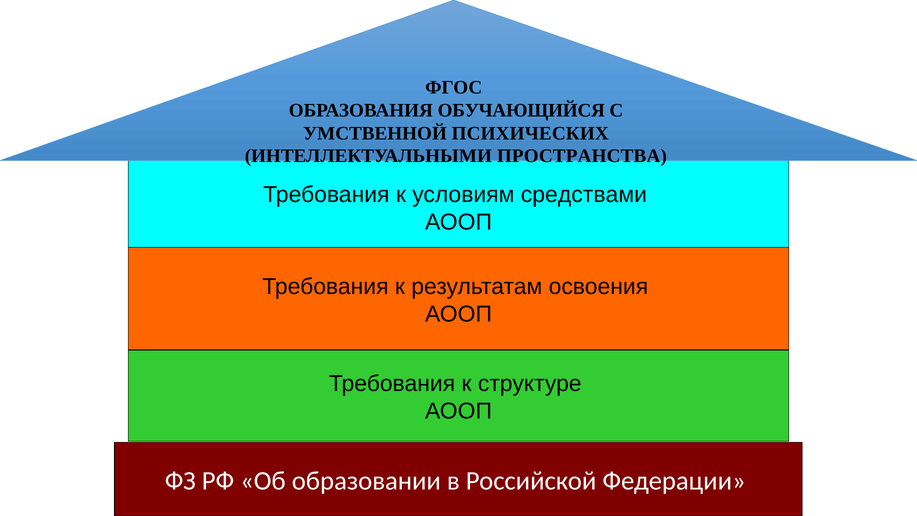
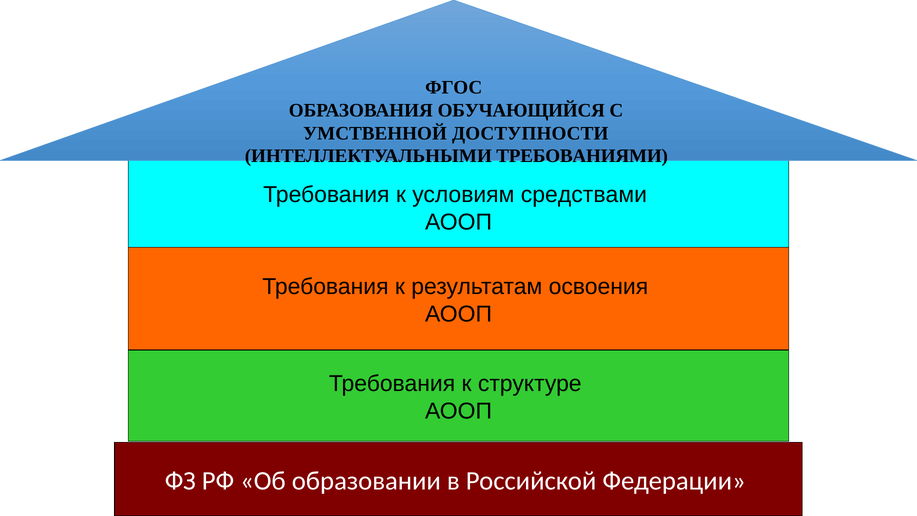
ПСИХИЧЕСКИХ: ПСИХИЧЕСКИХ -> ДОСТУПНОСТИ (530, 133)
ПРОСТРАНСТВА: ПРОСТРАНСТВА -> ТРЕБОВАНИЯМИ (582, 156)
